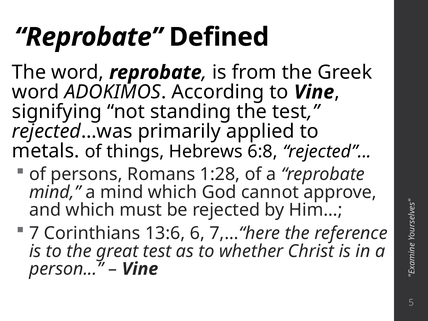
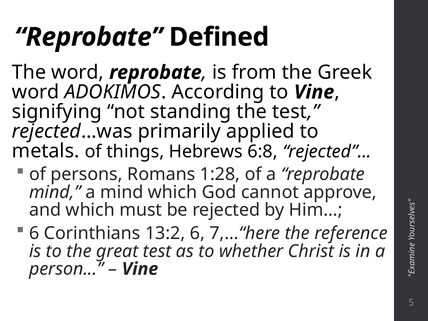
7: 7 -> 6 (34, 233)
13:6: 13:6 -> 13:2 (165, 233)
